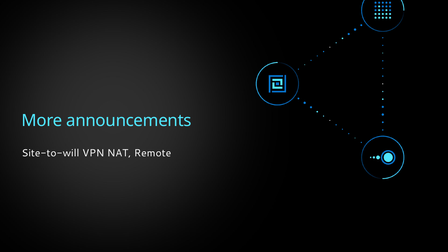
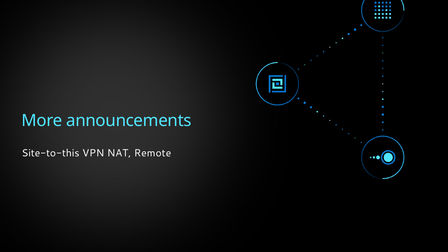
Site-to-will: Site-to-will -> Site-to-this (50, 153)
